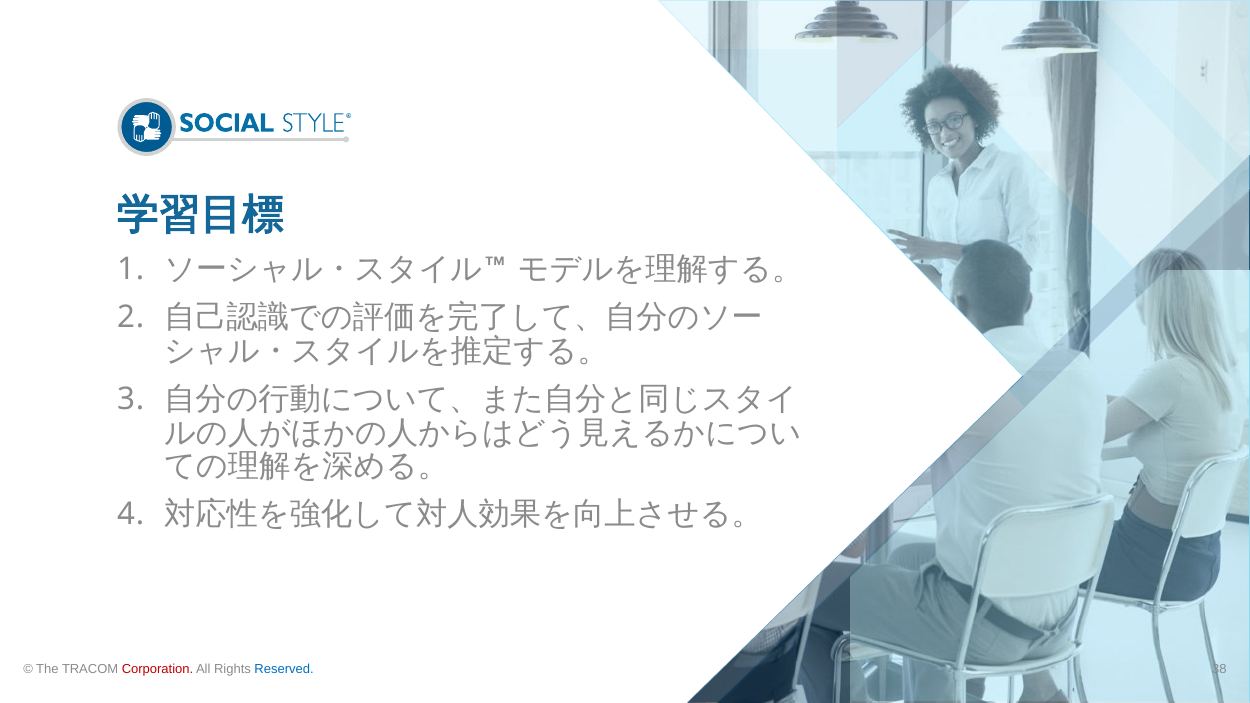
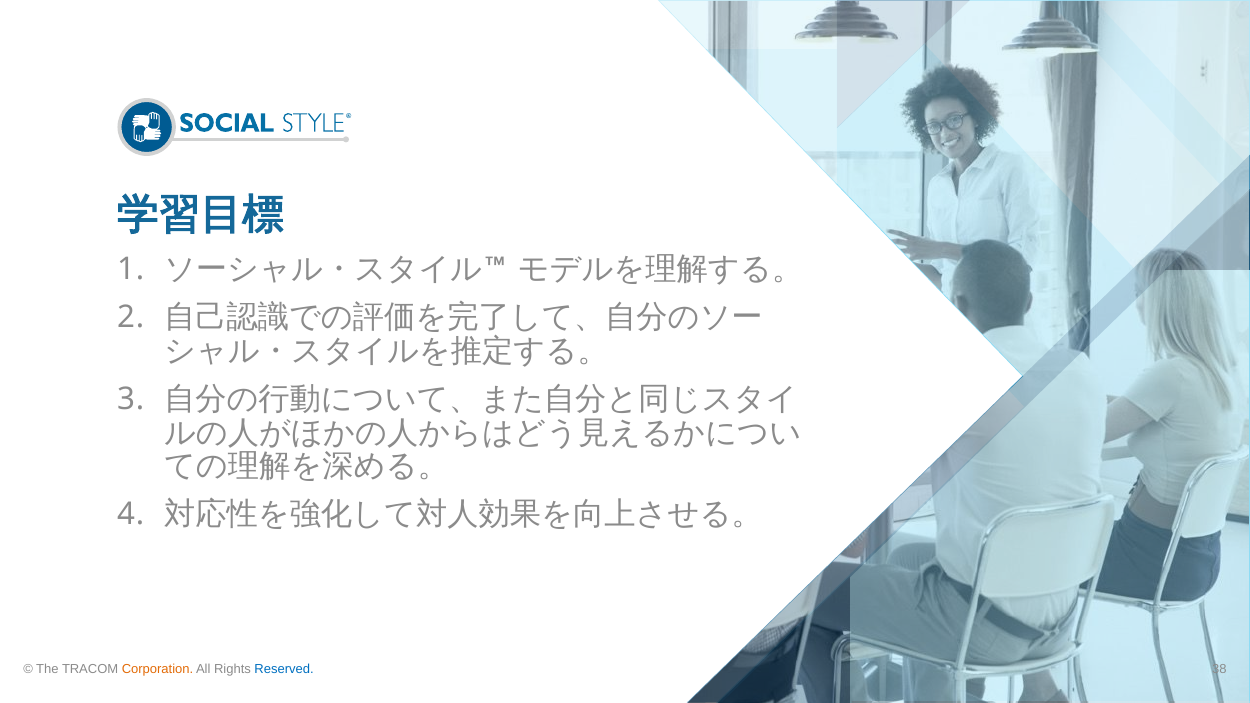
Corporation colour: red -> orange (157, 669)
